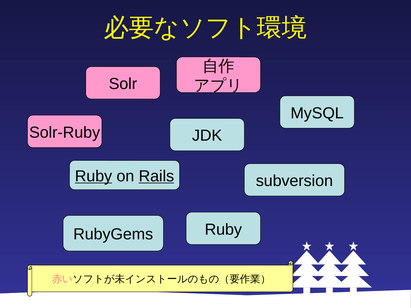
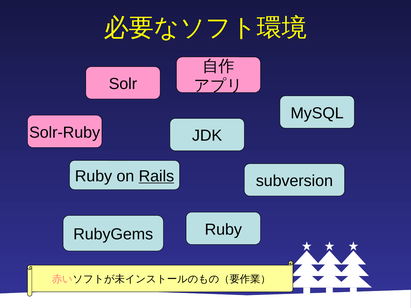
Ruby underline: present -> none (94, 176)
